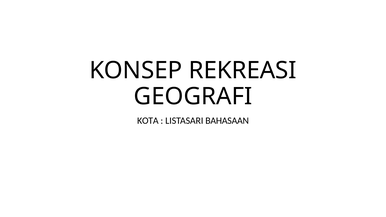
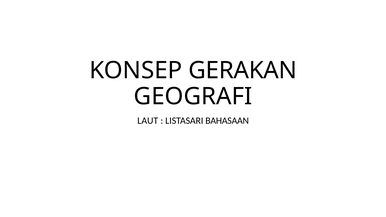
REKREASI: REKREASI -> GERAKAN (243, 70)
KOTA: KOTA -> LAUT (148, 121)
